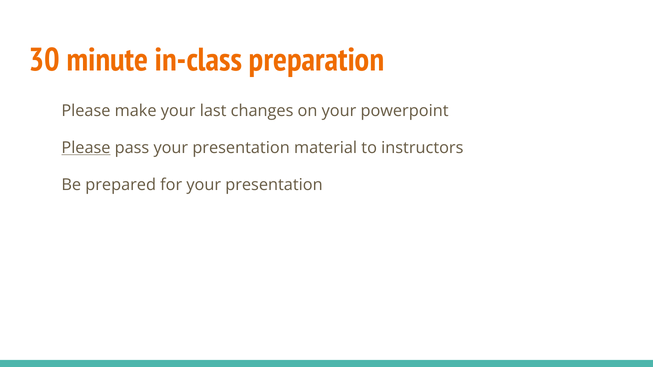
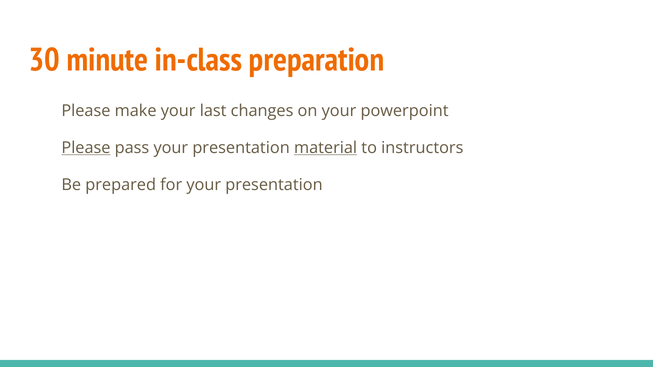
material underline: none -> present (326, 148)
